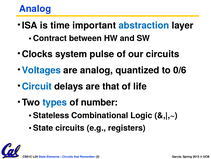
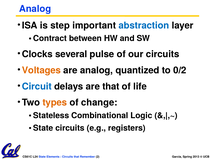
time: time -> step (60, 25)
system: system -> several (71, 54)
Voltages colour: blue -> orange (41, 70)
0/6: 0/6 -> 0/2 (180, 70)
types colour: blue -> orange (55, 102)
number: number -> change (99, 102)
